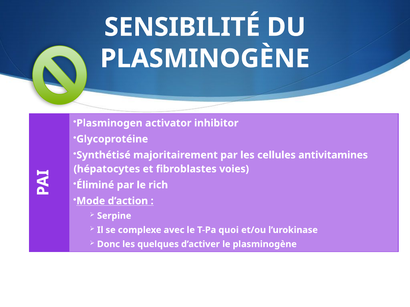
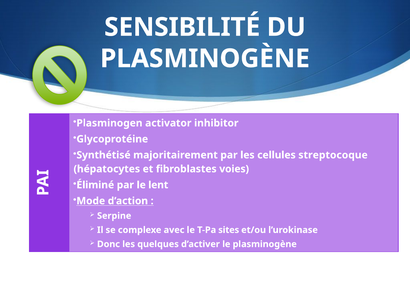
antivitamines: antivitamines -> streptocoque (333, 155)
rich: rich -> lent (158, 185)
quoi: quoi -> sites (229, 230)
